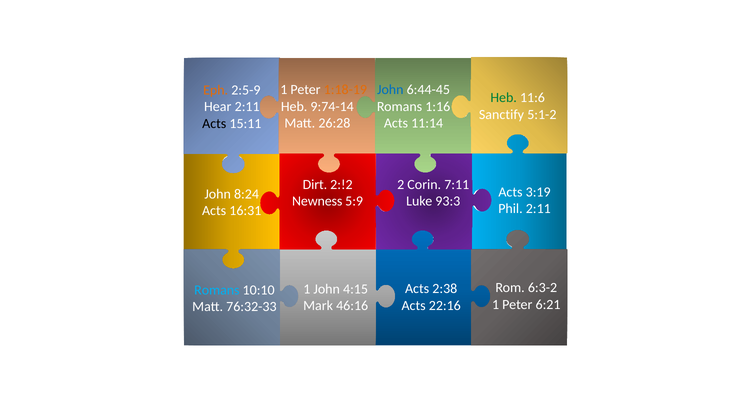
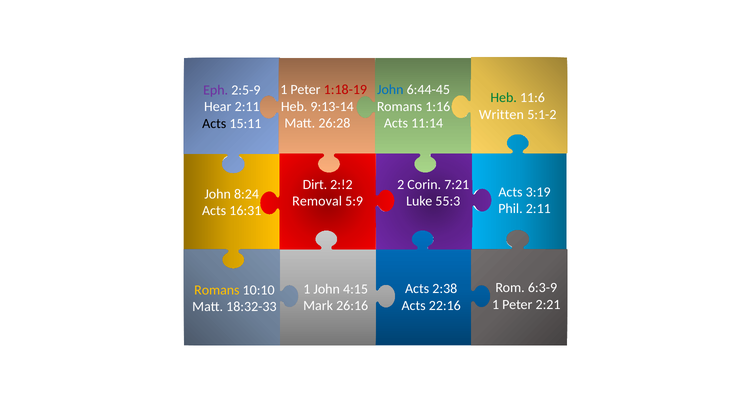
1:18-19 colour: orange -> red (345, 90)
Eph colour: orange -> purple (216, 90)
9:74-14: 9:74-14 -> 9:13-14 (332, 107)
Sanctify: Sanctify -> Written (501, 115)
7:11: 7:11 -> 7:21 (457, 185)
Newness: Newness -> Removal (317, 201)
93:3: 93:3 -> 55:3 (448, 201)
6:3-2: 6:3-2 -> 6:3-9 (543, 288)
Romans colour: light blue -> yellow (217, 290)
6:21: 6:21 -> 2:21 (548, 305)
46:16: 46:16 -> 26:16 (352, 306)
76:32-33: 76:32-33 -> 18:32-33 (251, 307)
